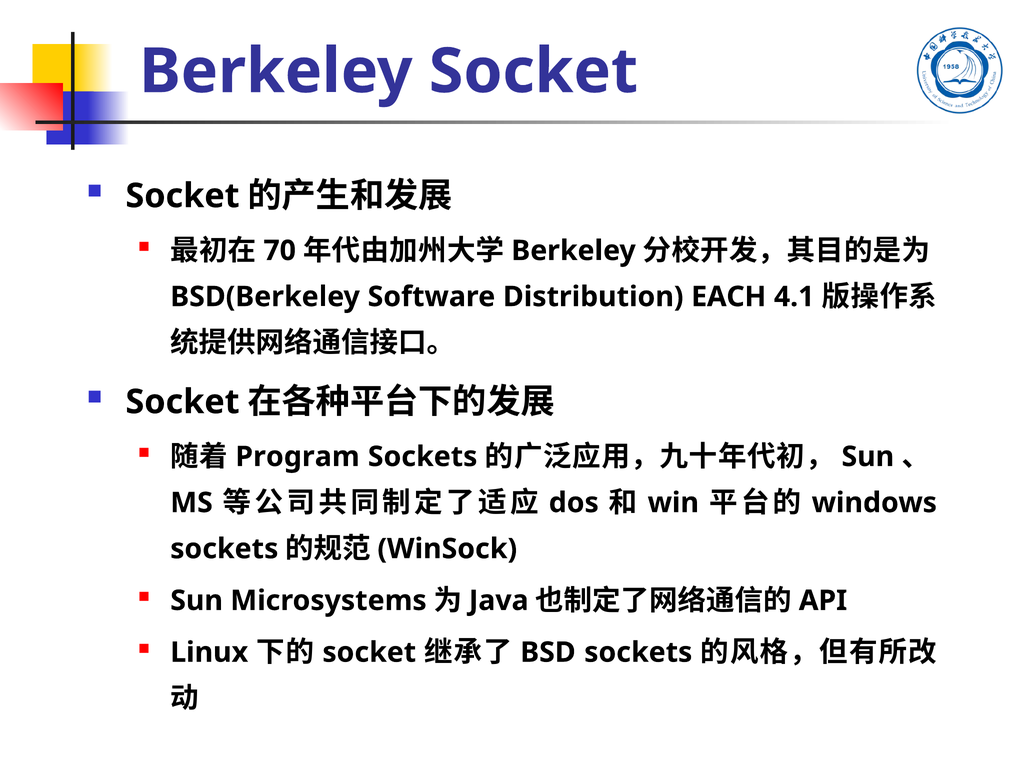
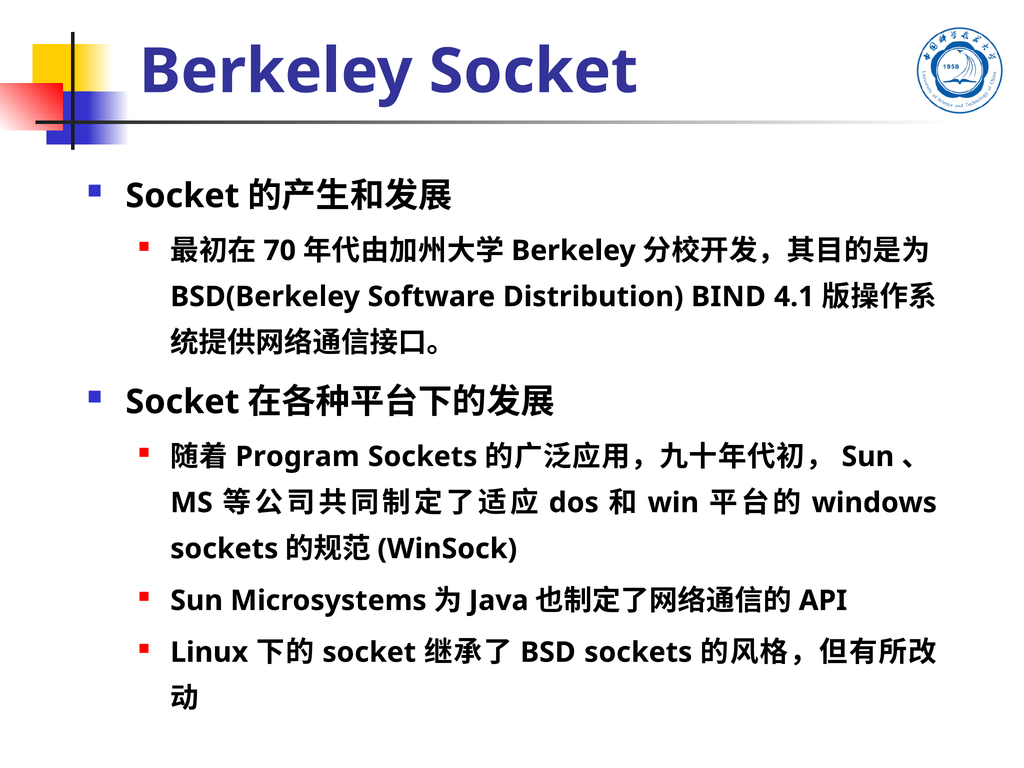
EACH: EACH -> BIND (729, 297)
